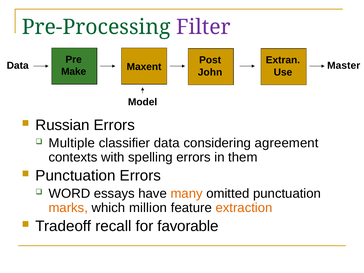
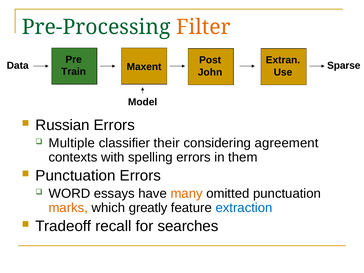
Filter colour: purple -> orange (203, 27)
Master: Master -> Sparse (344, 66)
Make: Make -> Train (74, 72)
classifier data: data -> their (167, 143)
million: million -> greatly (148, 208)
extraction colour: orange -> blue (244, 208)
favorable: favorable -> searches (188, 226)
